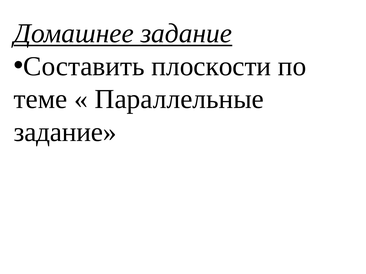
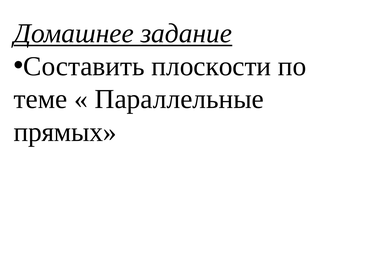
задание: задание -> прямых (65, 132)
